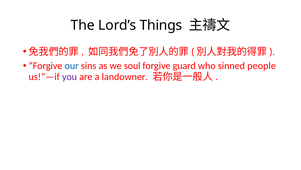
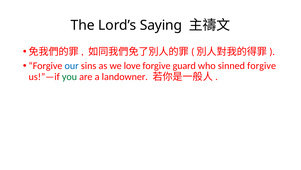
Things: Things -> Saying (161, 25)
soul: soul -> love (132, 66)
sinned people: people -> forgive (262, 66)
you colour: purple -> green (69, 76)
